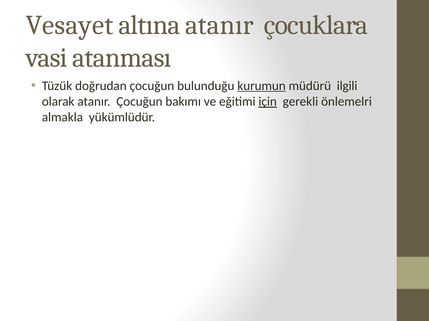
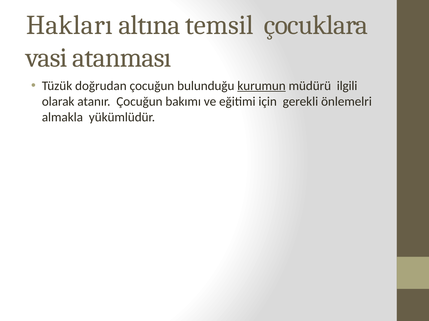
Vesayet: Vesayet -> Hakları (69, 25)
altına atanır: atanır -> temsil (219, 25)
için underline: present -> none (268, 102)
